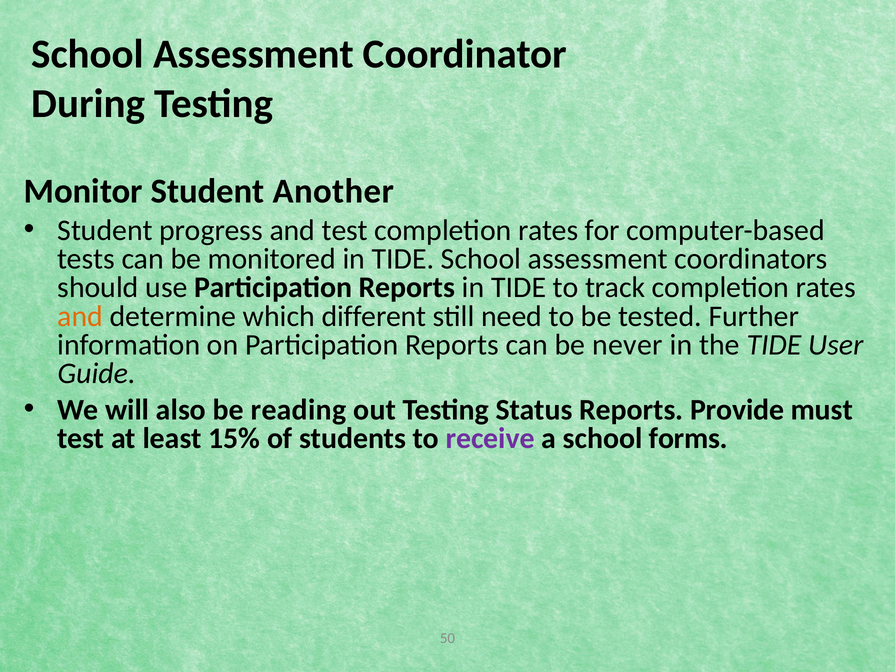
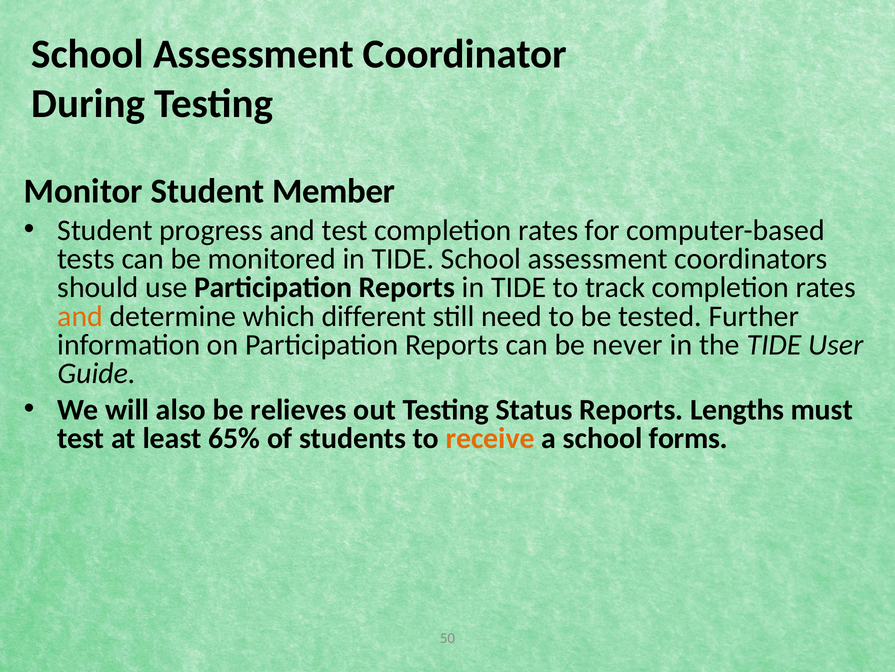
Another: Another -> Member (334, 191)
reading: reading -> relieves (299, 409)
Provide: Provide -> Lengths (737, 409)
15%: 15% -> 65% (234, 438)
receive colour: purple -> orange (490, 438)
